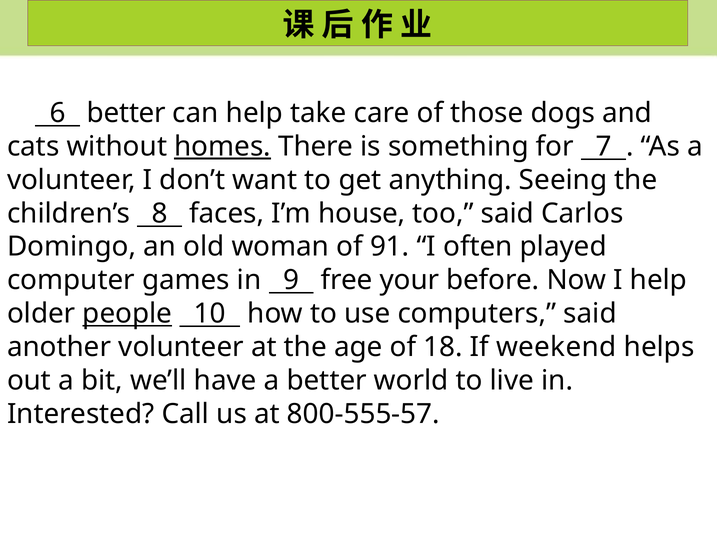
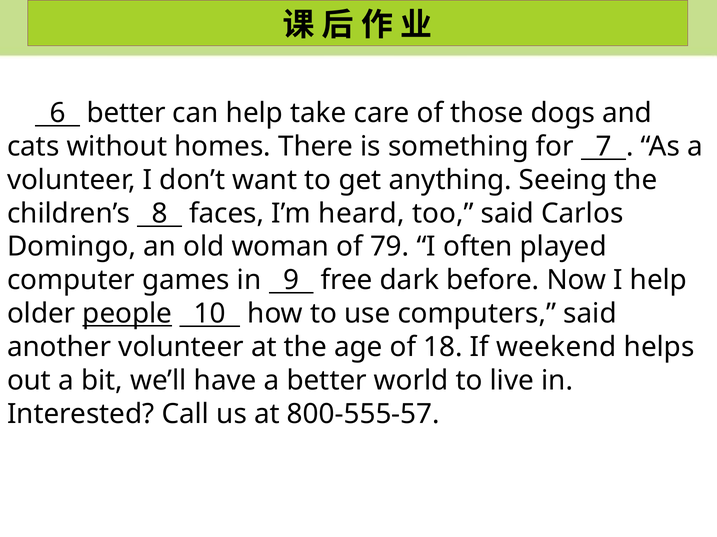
homes underline: present -> none (223, 147)
house: house -> heard (362, 214)
91: 91 -> 79 (390, 247)
your: your -> dark (409, 281)
